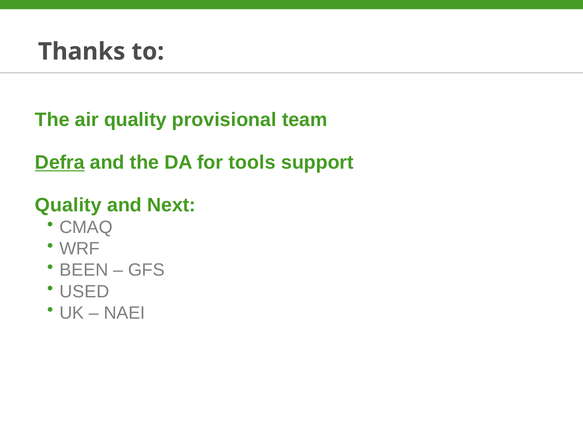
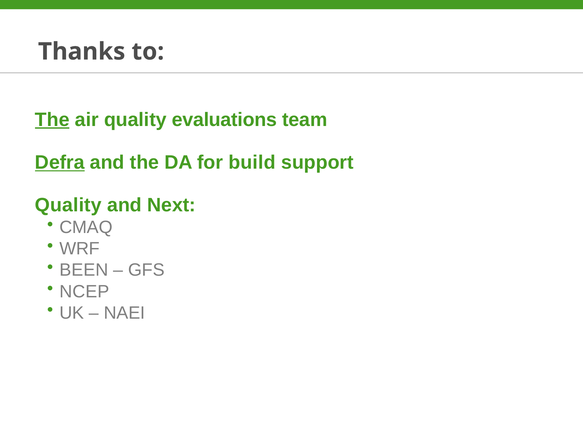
The underline: none -> present (52, 120)
provisional: provisional -> evaluations (224, 120)
tools: tools -> build (252, 163)
USED: USED -> NCEP (84, 292)
